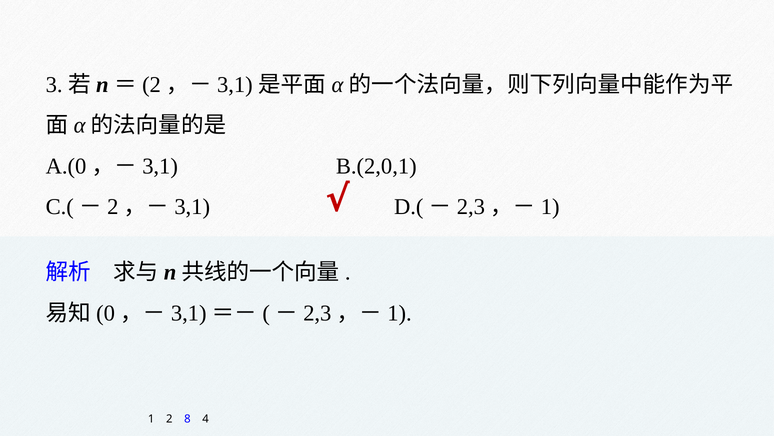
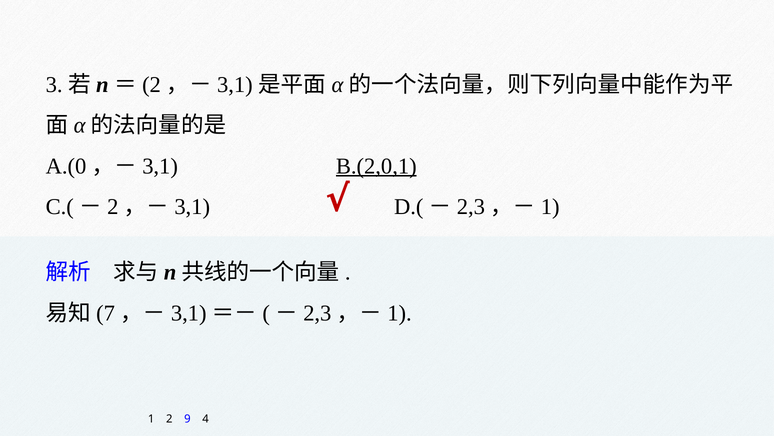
B.(2,0,1 underline: none -> present (376, 166)
0: 0 -> 7 (106, 313)
8: 8 -> 9 (187, 418)
